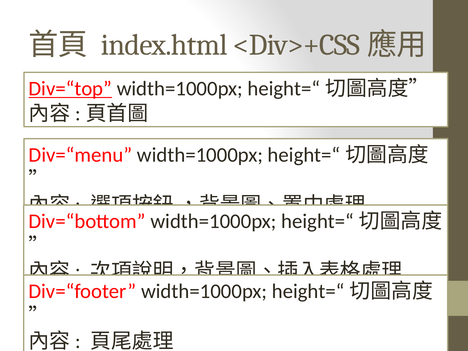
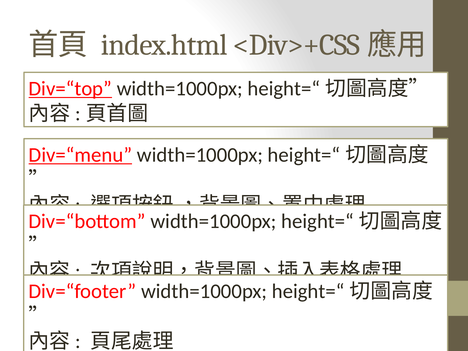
Div=“menu underline: none -> present (80, 155)
